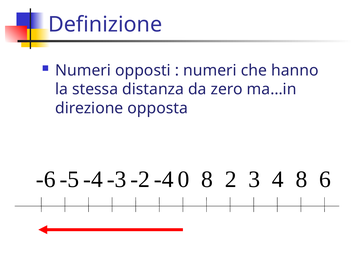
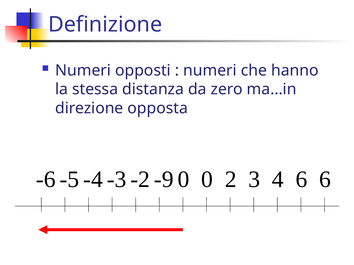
-4: -4 -> -9 (164, 180)
0 8: 8 -> 0 (207, 180)
4 8: 8 -> 6 (301, 180)
